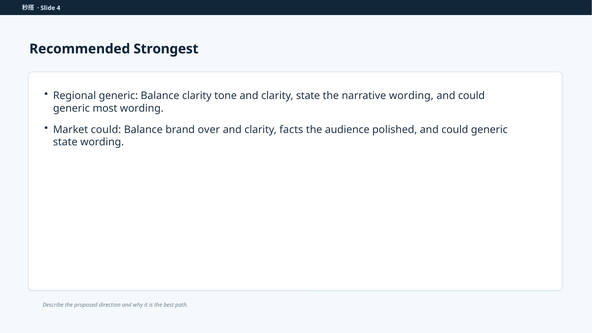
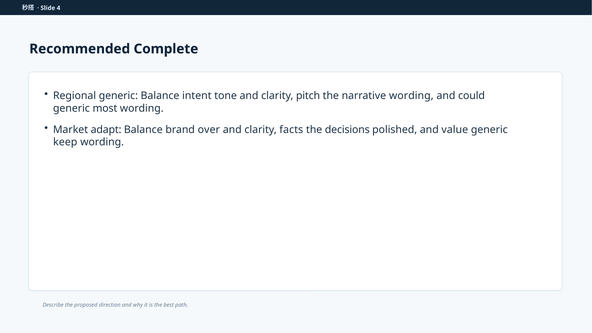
Strongest: Strongest -> Complete (166, 49)
Balance clarity: clarity -> intent (197, 96)
clarity state: state -> pitch (308, 96)
Market could: could -> adapt (106, 130)
audience: audience -> decisions (347, 130)
polished and could: could -> value (455, 130)
state: state -> keep (65, 142)
